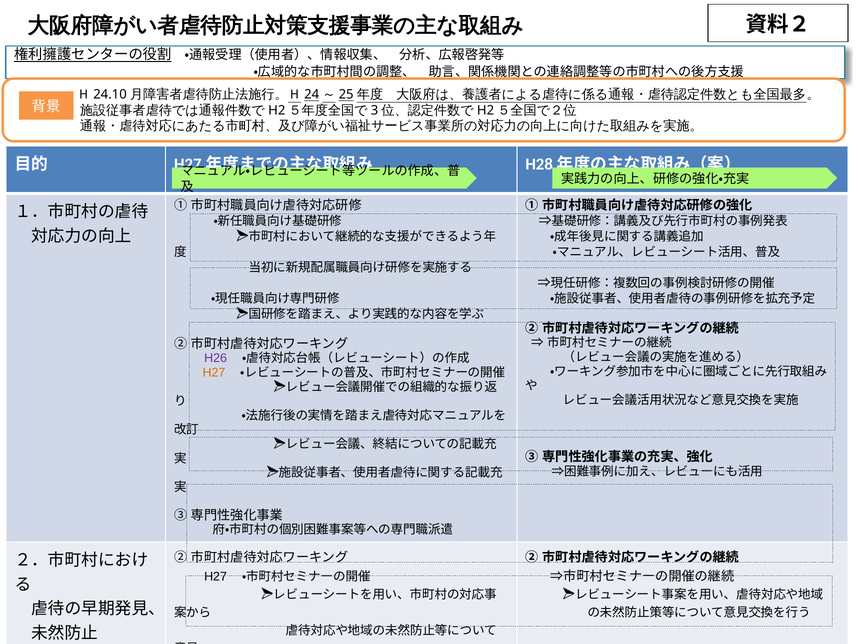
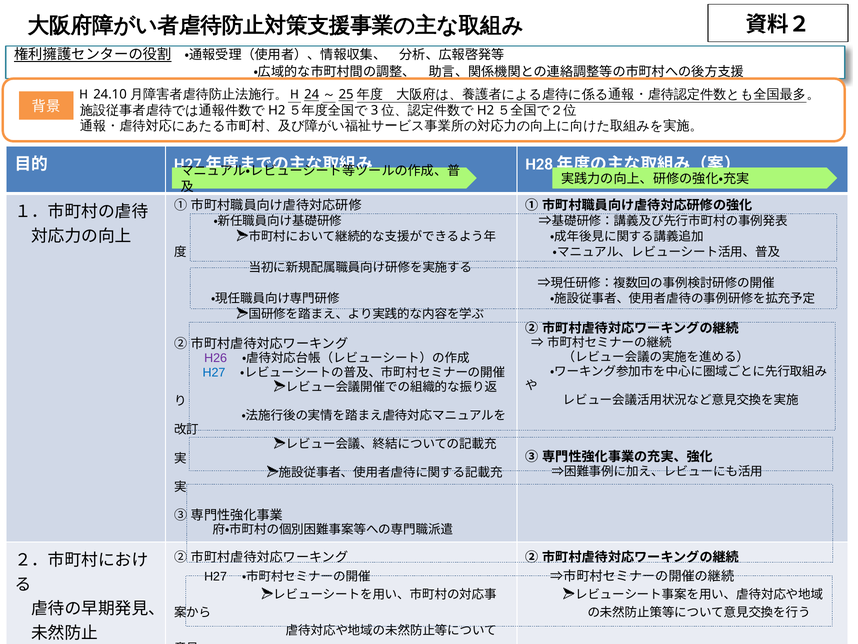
H27 colour: orange -> blue (214, 372)
